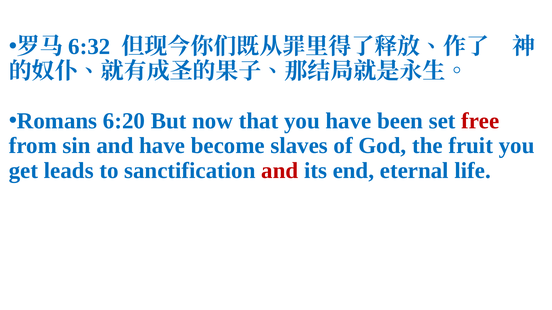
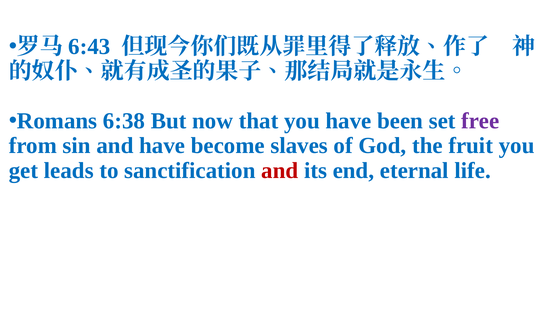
6:32: 6:32 -> 6:43 (89, 47)
6:20: 6:20 -> 6:38 (124, 121)
free colour: red -> purple (480, 121)
